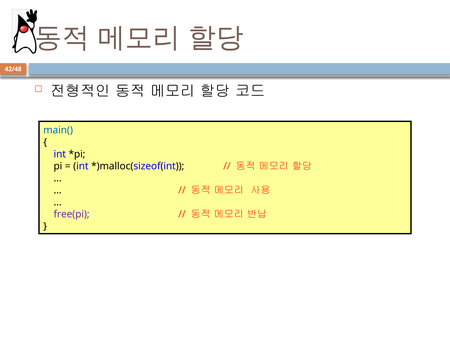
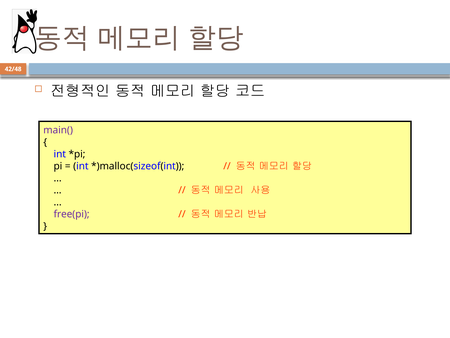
main( colour: blue -> purple (58, 130)
